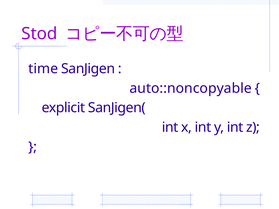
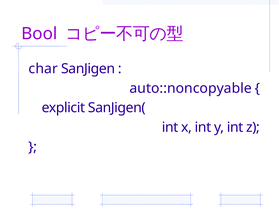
Stod: Stod -> Bool (39, 34)
time: time -> char (43, 69)
